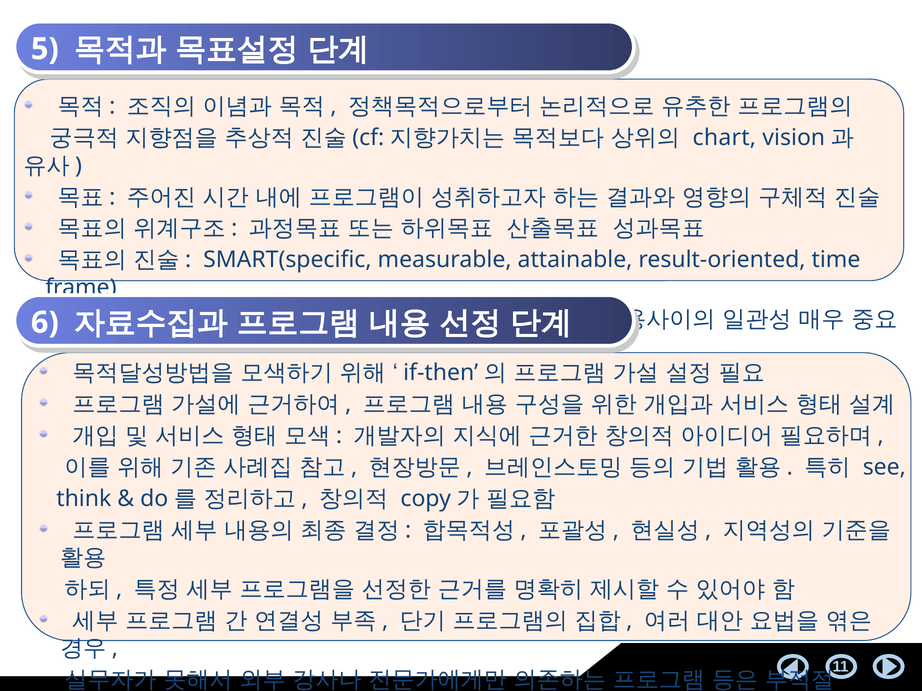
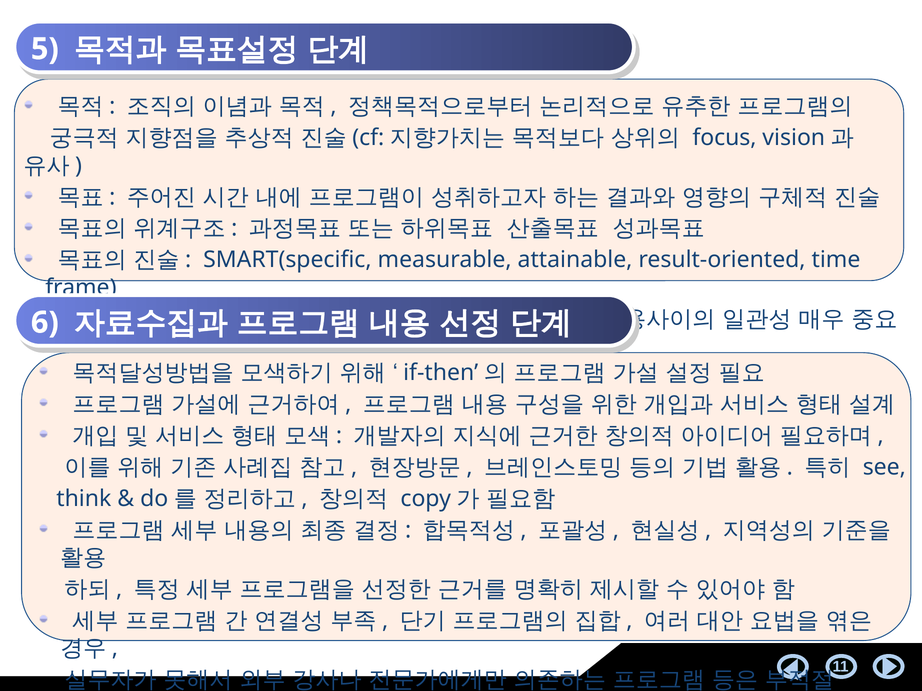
chart: chart -> focus (724, 138)
